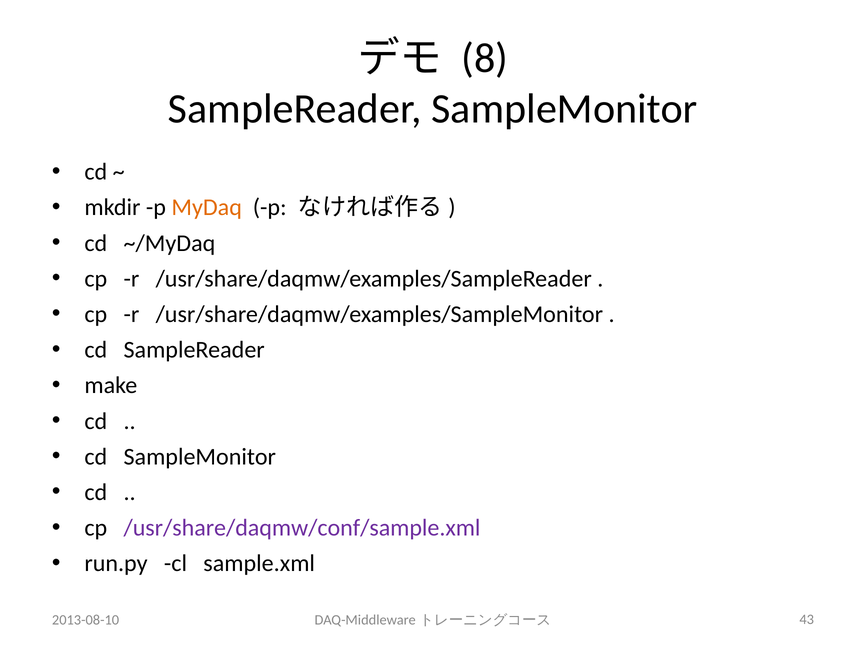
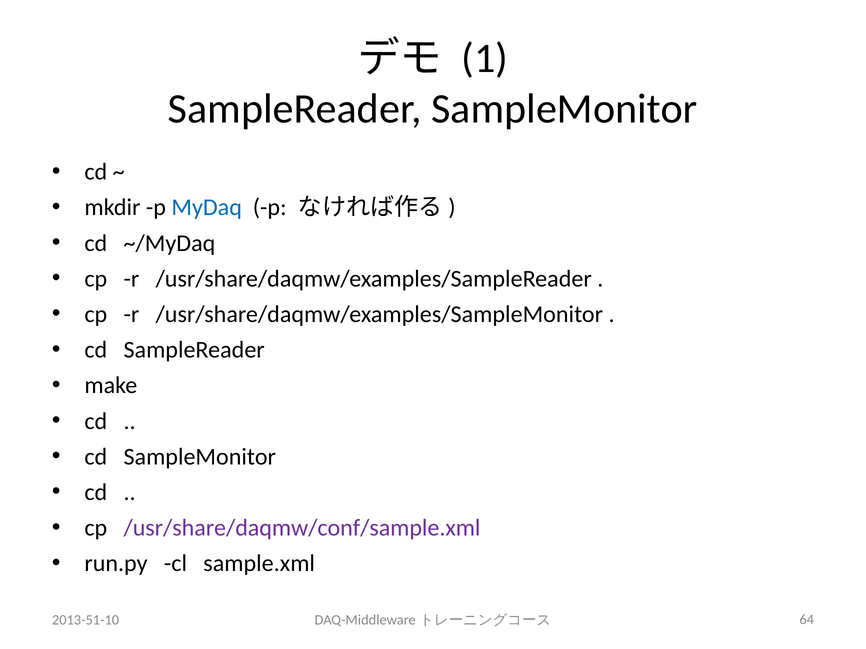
8: 8 -> 1 (485, 59)
MyDaq colour: orange -> blue (207, 208)
2013-08-10: 2013-08-10 -> 2013-51-10 (86, 620)
43: 43 -> 64 (807, 620)
